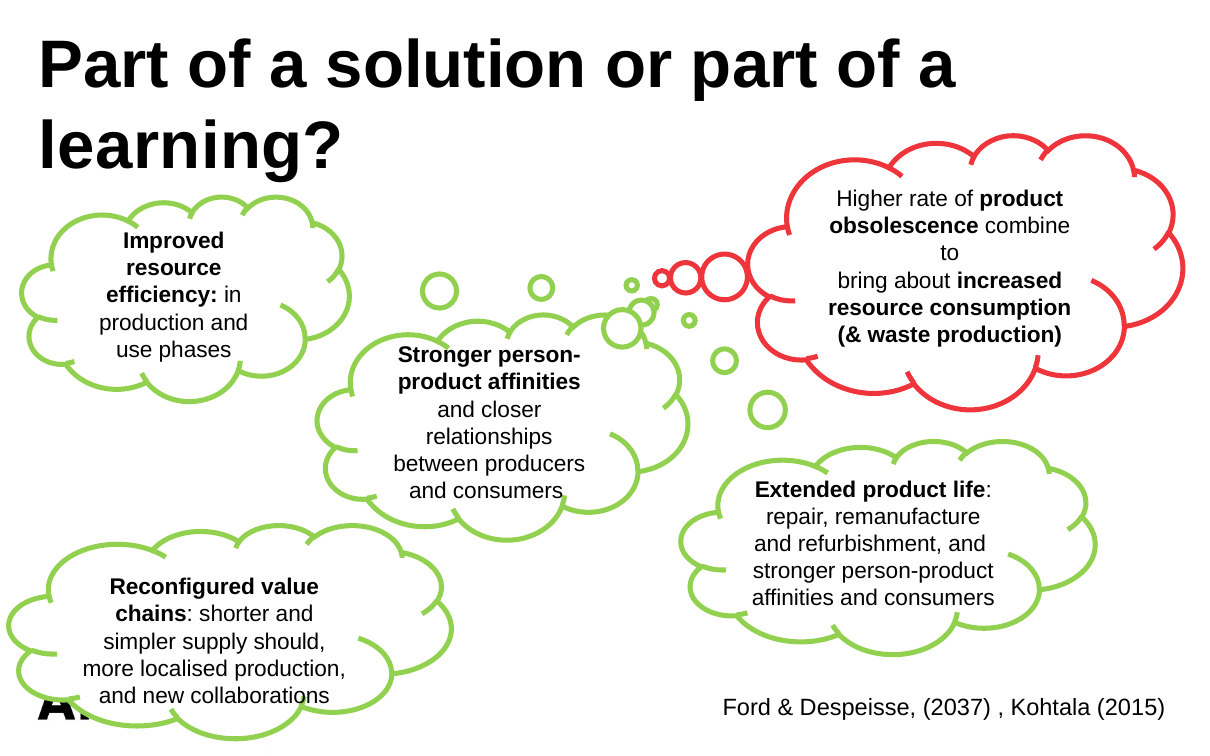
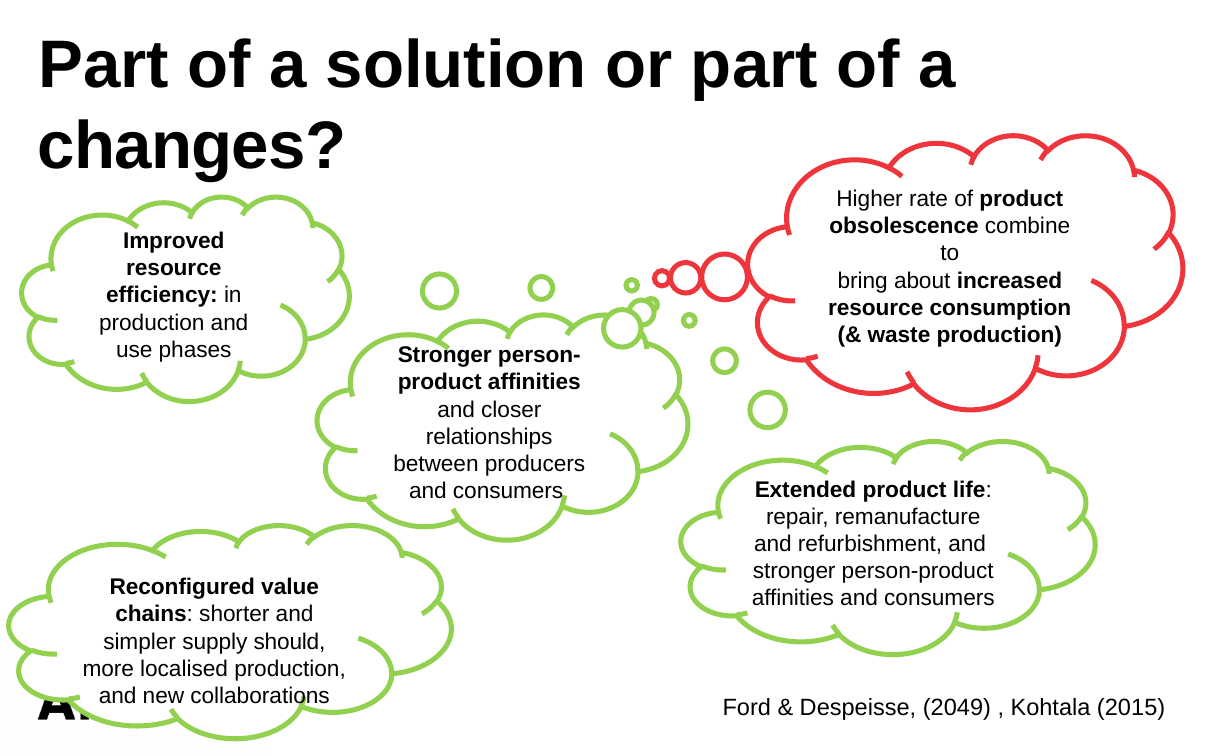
learning: learning -> changes (192, 146)
2037: 2037 -> 2049 (957, 708)
